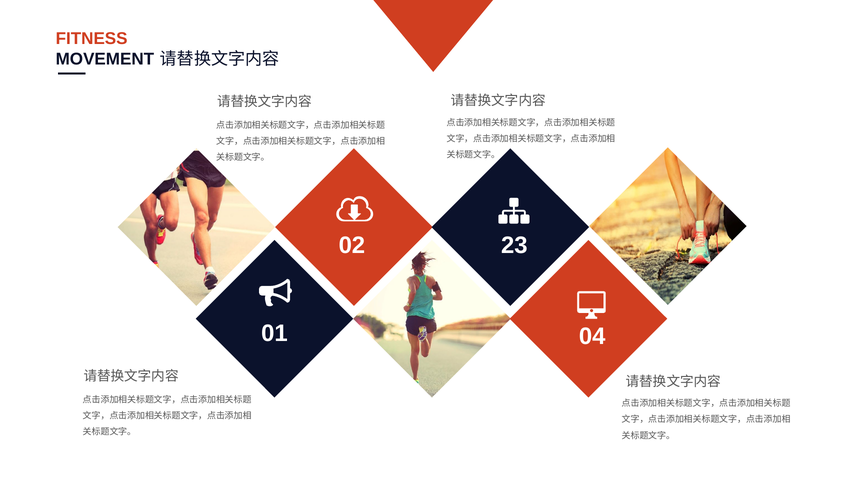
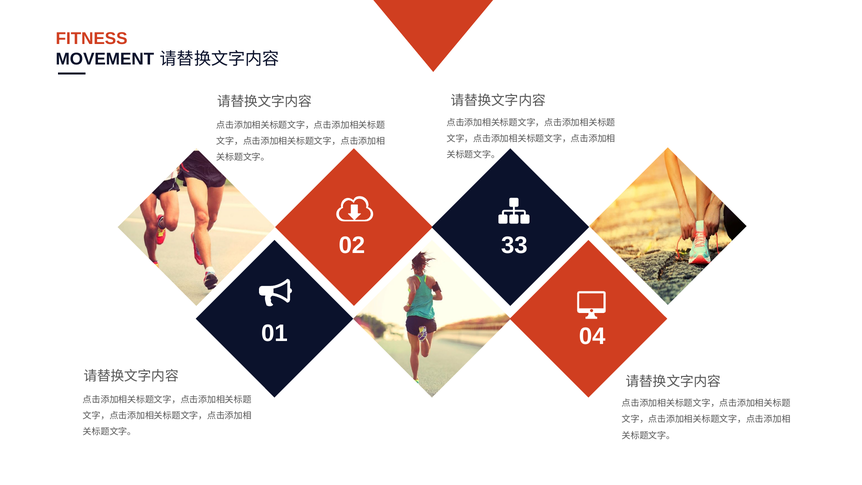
23: 23 -> 33 (514, 245)
